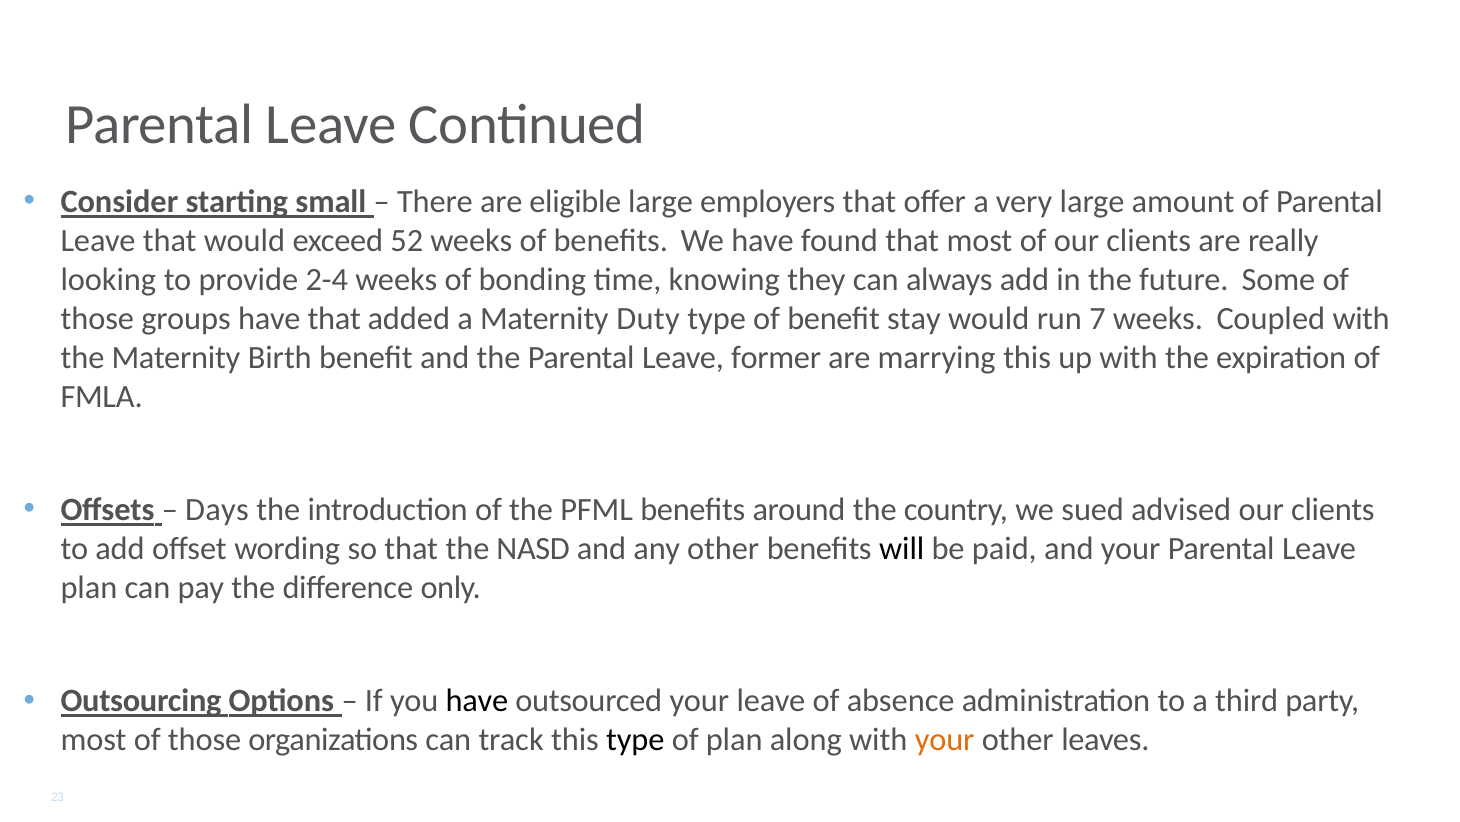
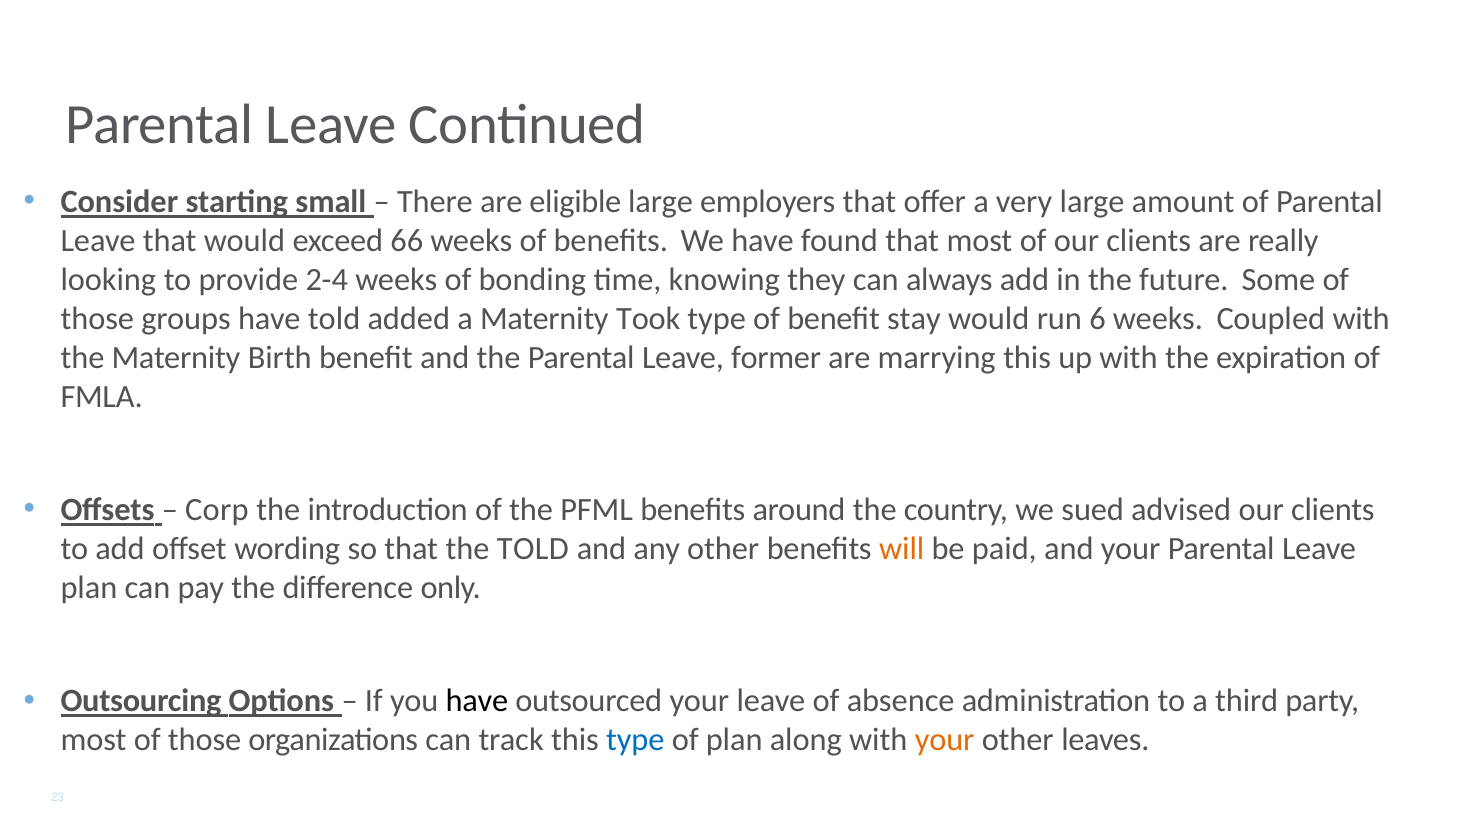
52: 52 -> 66 (407, 241)
have that: that -> told (334, 319)
Duty: Duty -> Took (648, 319)
7: 7 -> 6 (1098, 319)
Days: Days -> Corp (217, 510)
the NASD: NASD -> TOLD (533, 549)
will colour: black -> orange (902, 549)
type colour: black -> blue (635, 740)
